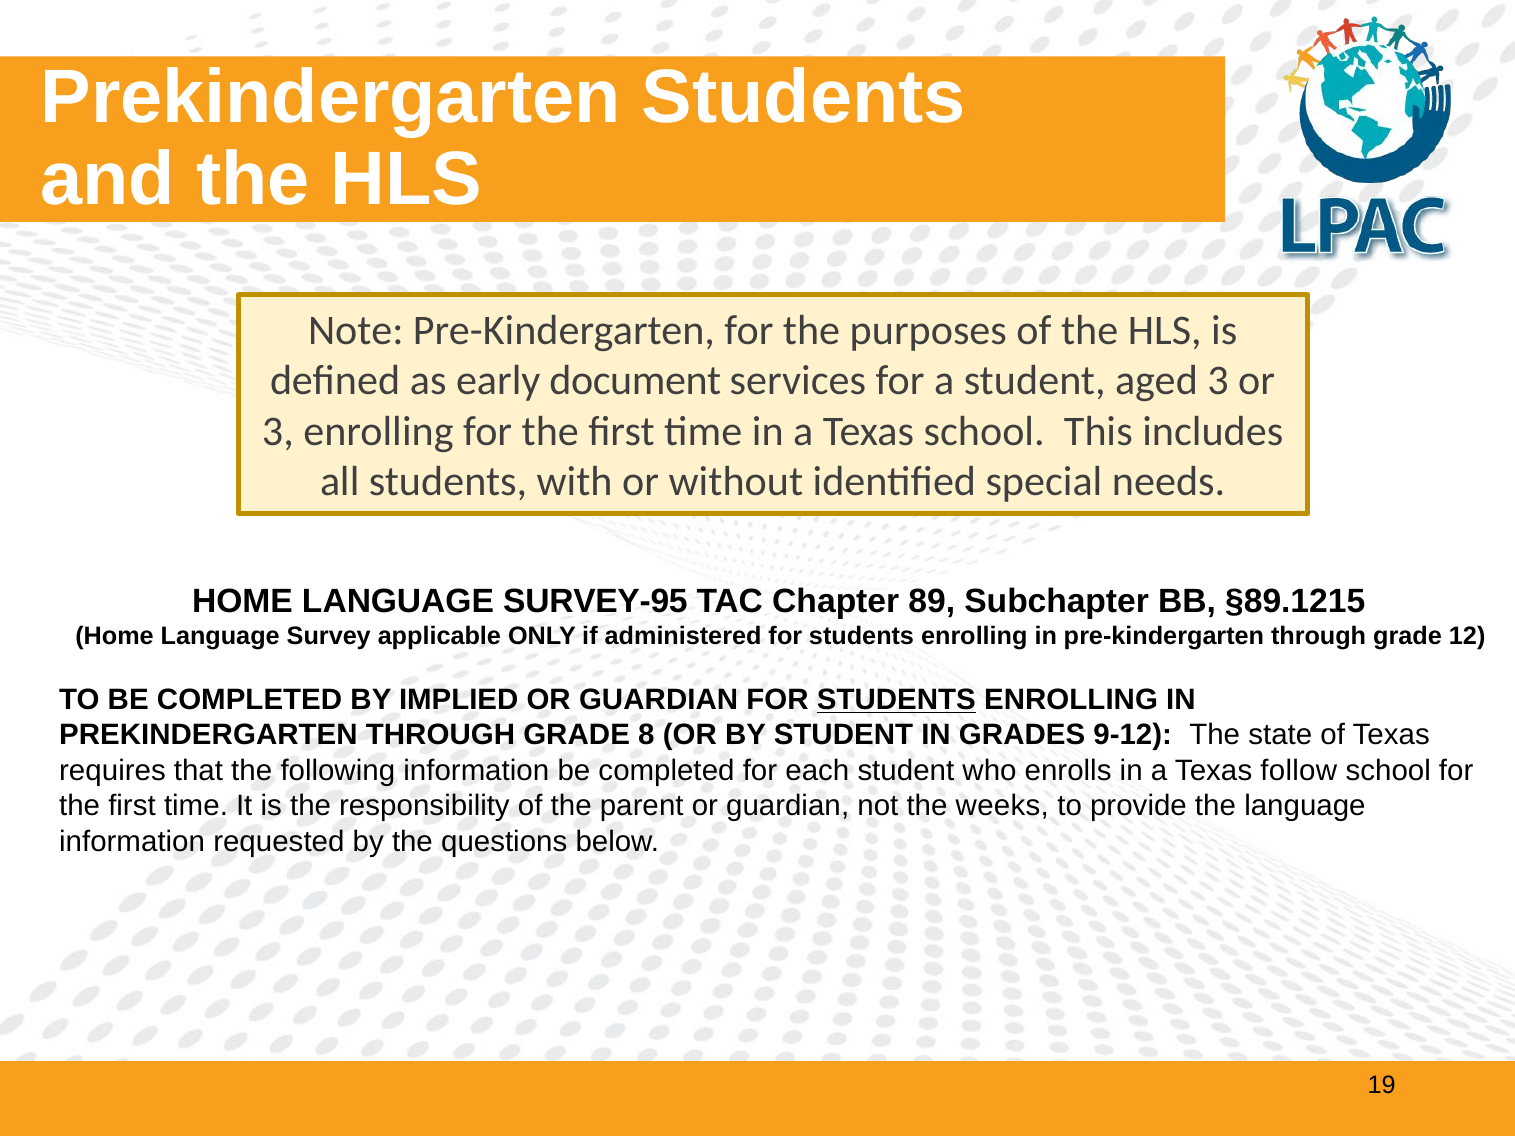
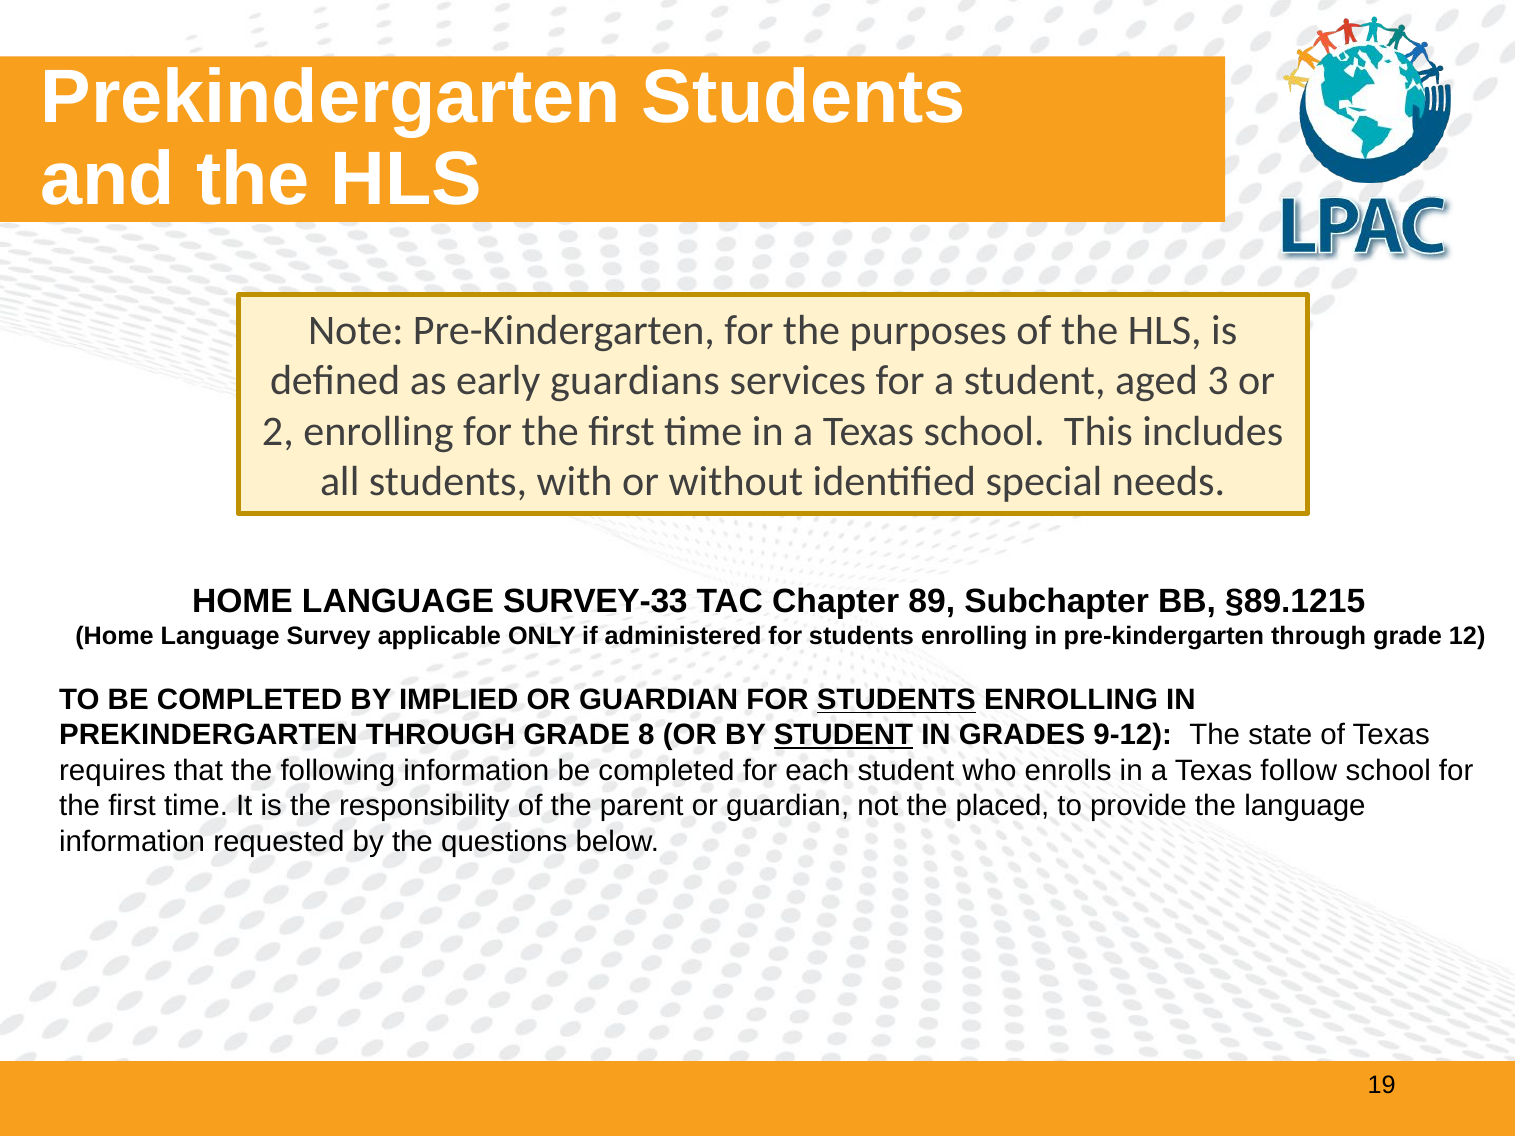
document: document -> guardians (635, 381)
3: 3 -> 2 (278, 431)
SURVEY-95: SURVEY-95 -> SURVEY-33 (595, 601)
STUDENT underline: none -> present (843, 735)
weeks: weeks -> placed (1003, 806)
